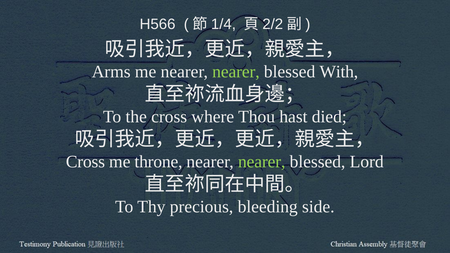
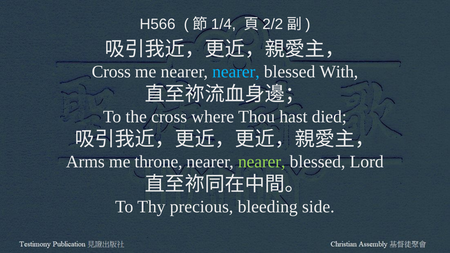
Arms: Arms -> Cross (111, 72)
nearer colour: light green -> light blue (236, 72)
Cross: Cross -> Arms (85, 162)
